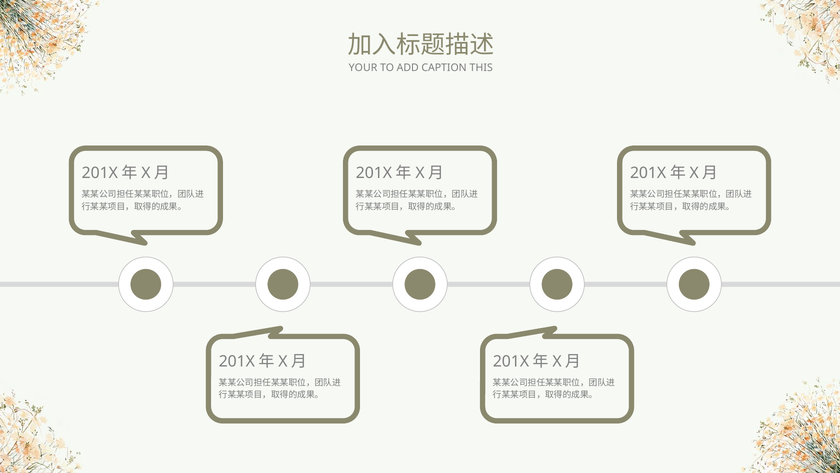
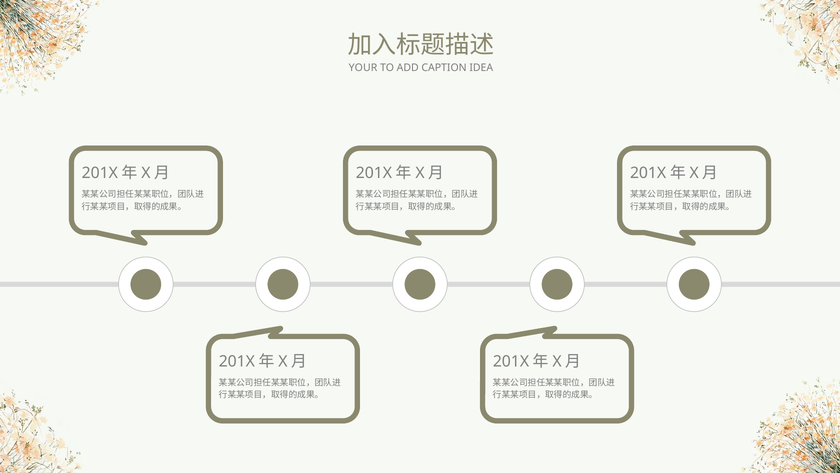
THIS: THIS -> IDEA (481, 68)
